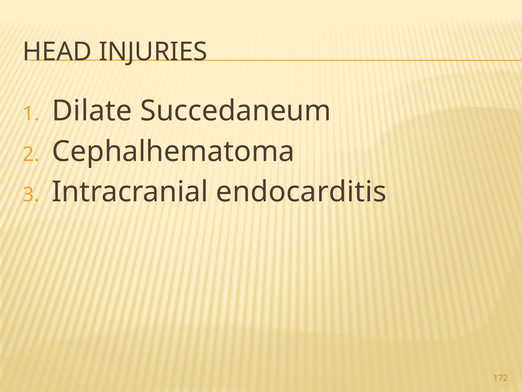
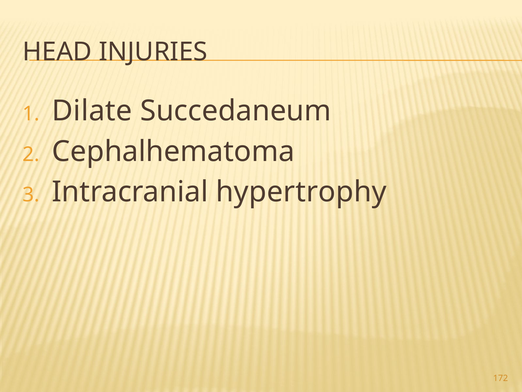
endocarditis: endocarditis -> hypertrophy (301, 192)
